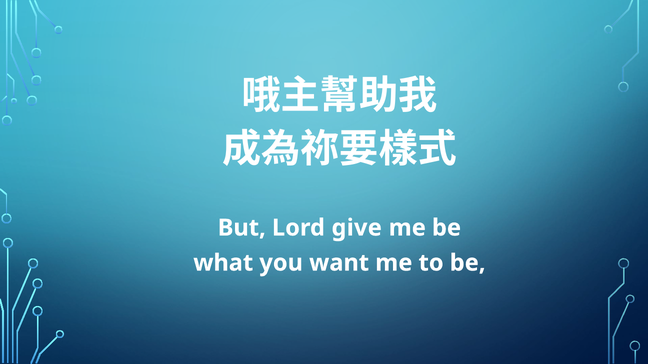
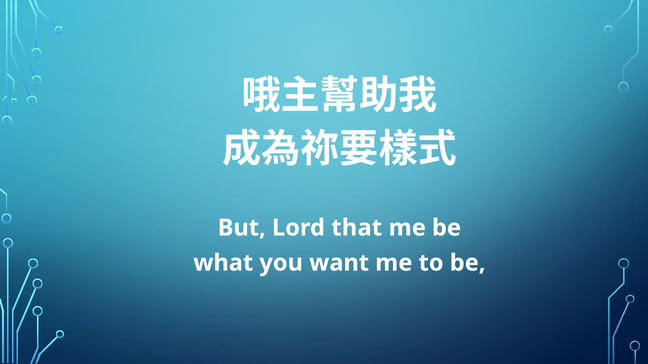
give: give -> that (357, 228)
